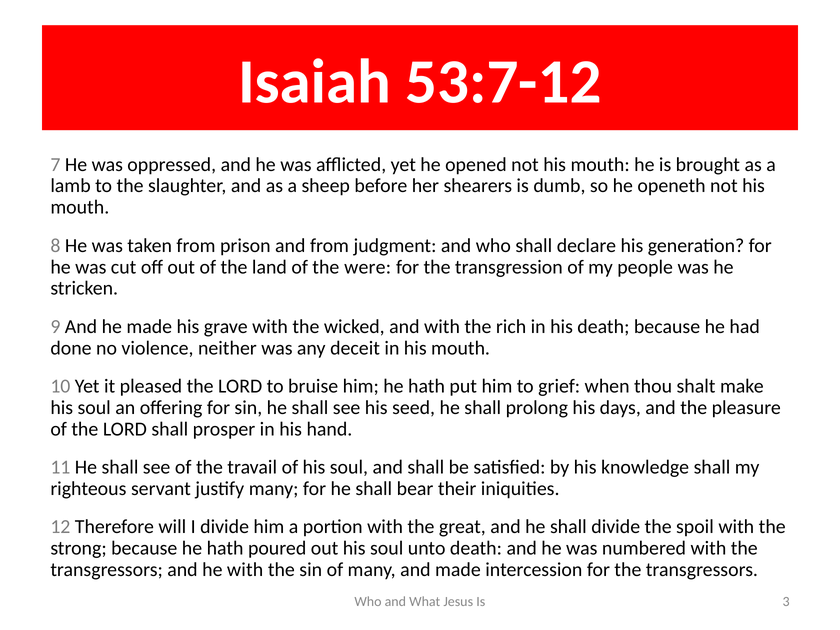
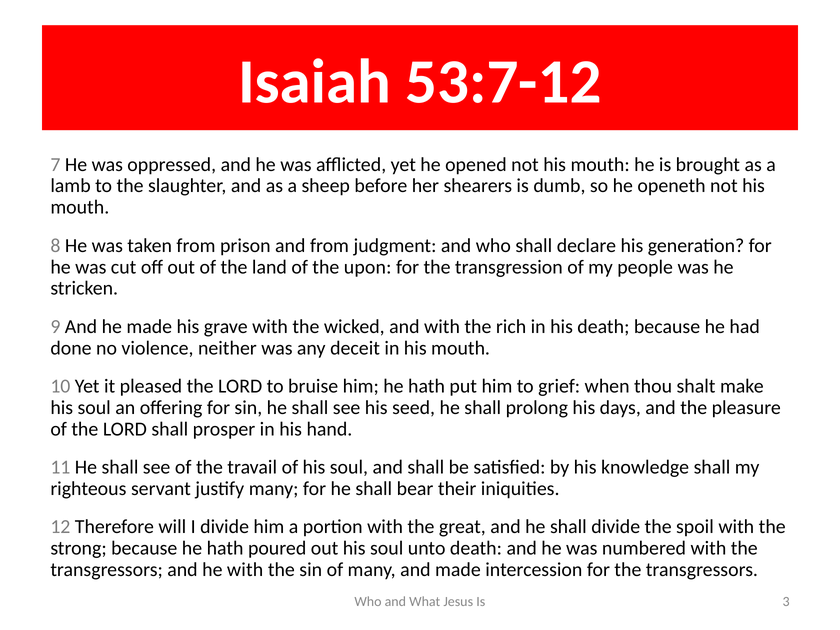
were: were -> upon (368, 267)
